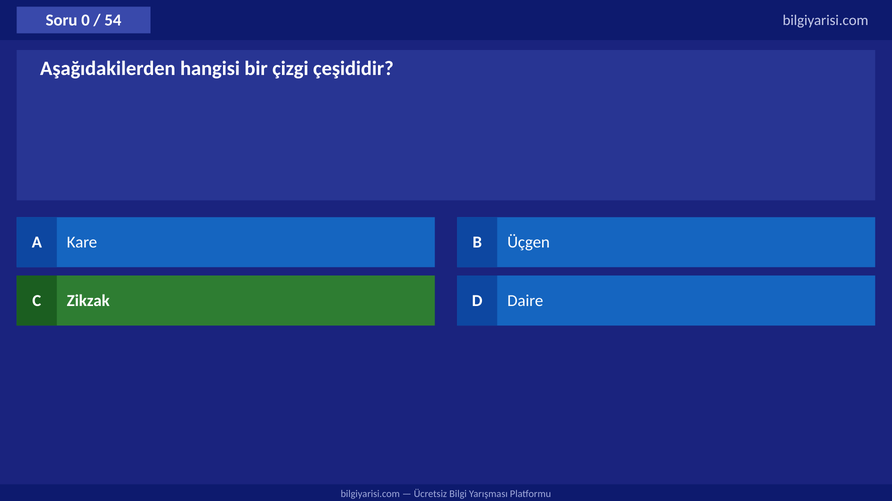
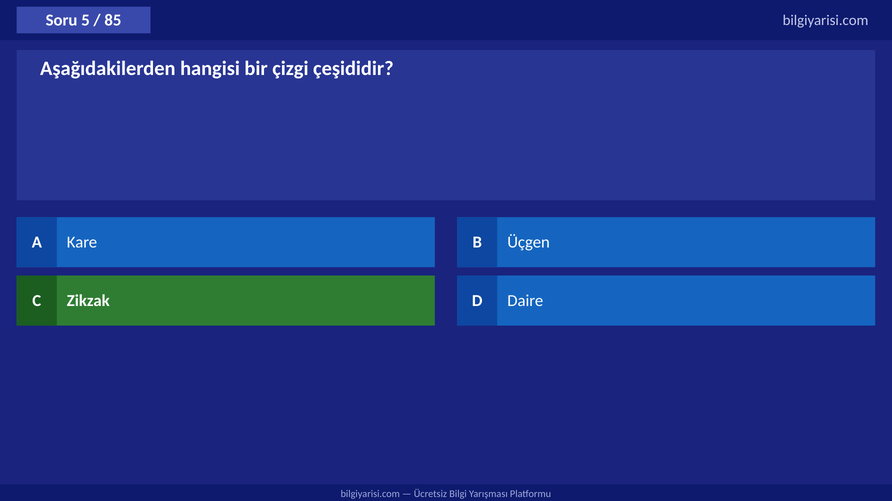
0: 0 -> 5 (85, 20)
54: 54 -> 85 (113, 20)
